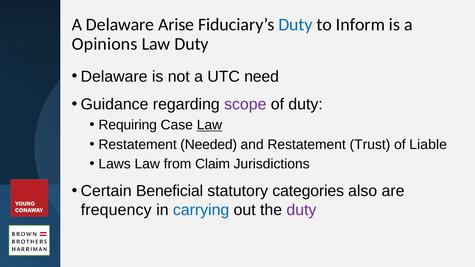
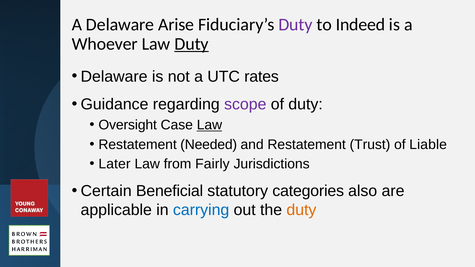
Duty colour: blue -> purple (295, 25)
Inform: Inform -> Indeed (361, 25)
Opinions: Opinions -> Whoever (105, 44)
Duty underline: none -> present (192, 44)
need: need -> rates (262, 77)
Requiring: Requiring -> Oversight (128, 125)
Laws: Laws -> Later (115, 164)
Claim: Claim -> Fairly (212, 164)
frequency: frequency -> applicable (116, 210)
duty colour: purple -> orange (301, 210)
